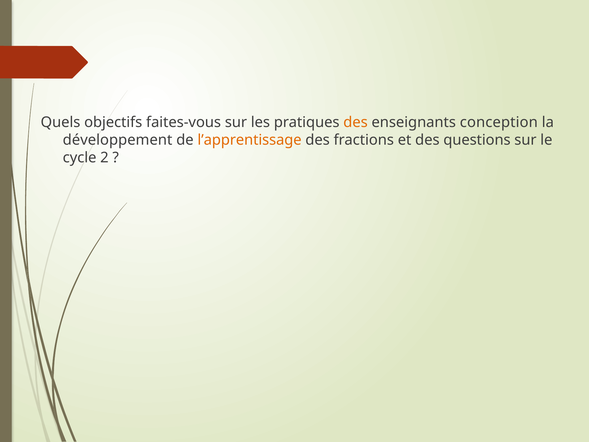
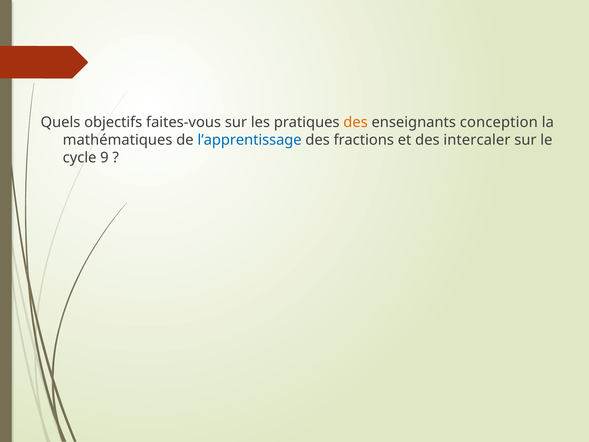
développement: développement -> mathématiques (118, 140)
l’apprentissage colour: orange -> blue (250, 140)
questions: questions -> intercaler (477, 140)
2: 2 -> 9 (104, 158)
